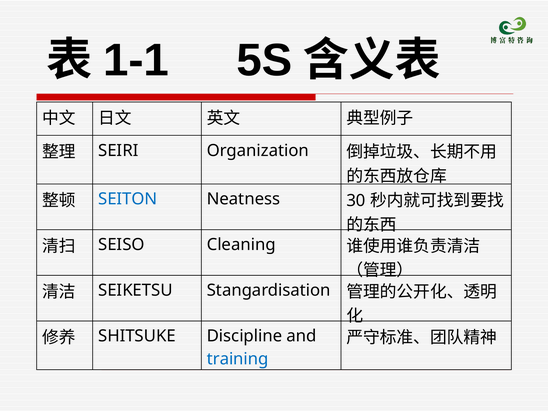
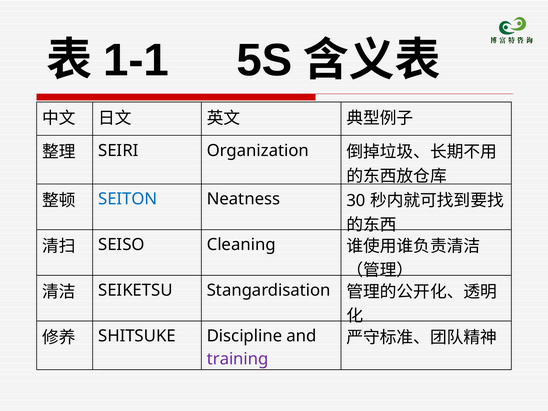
training colour: blue -> purple (238, 359)
